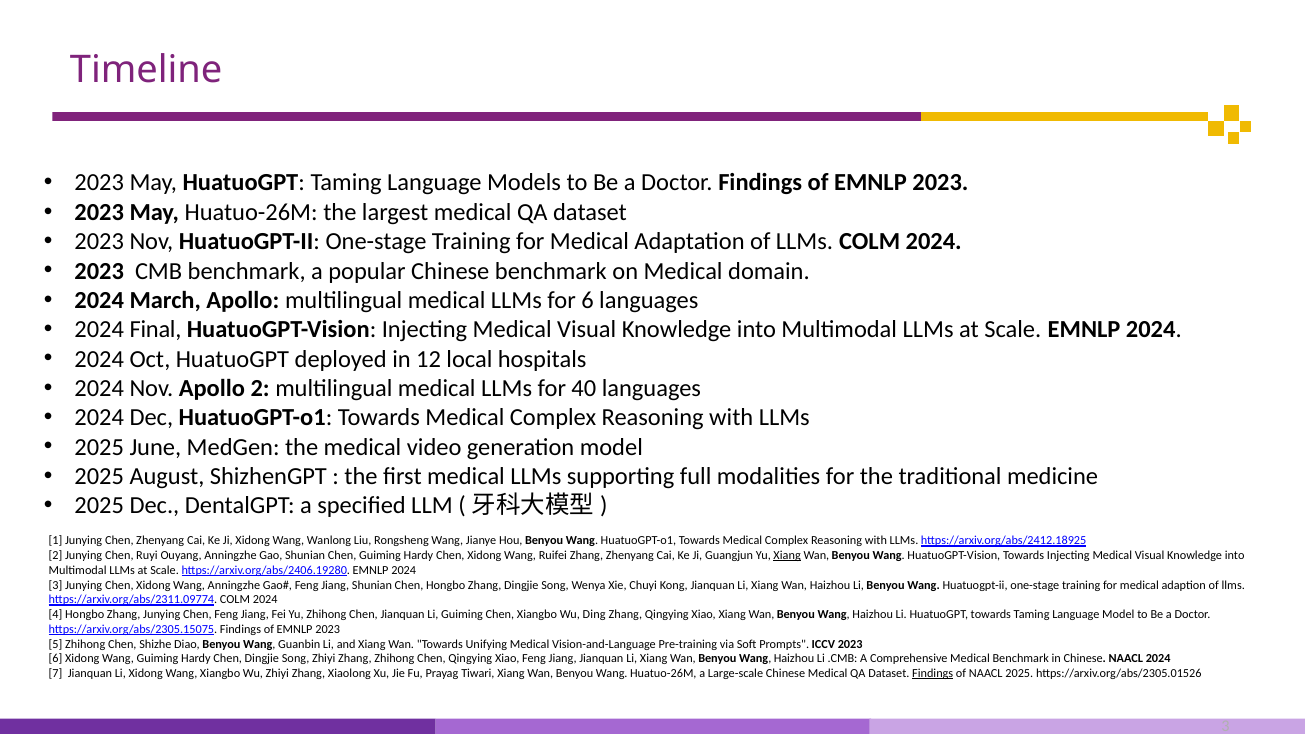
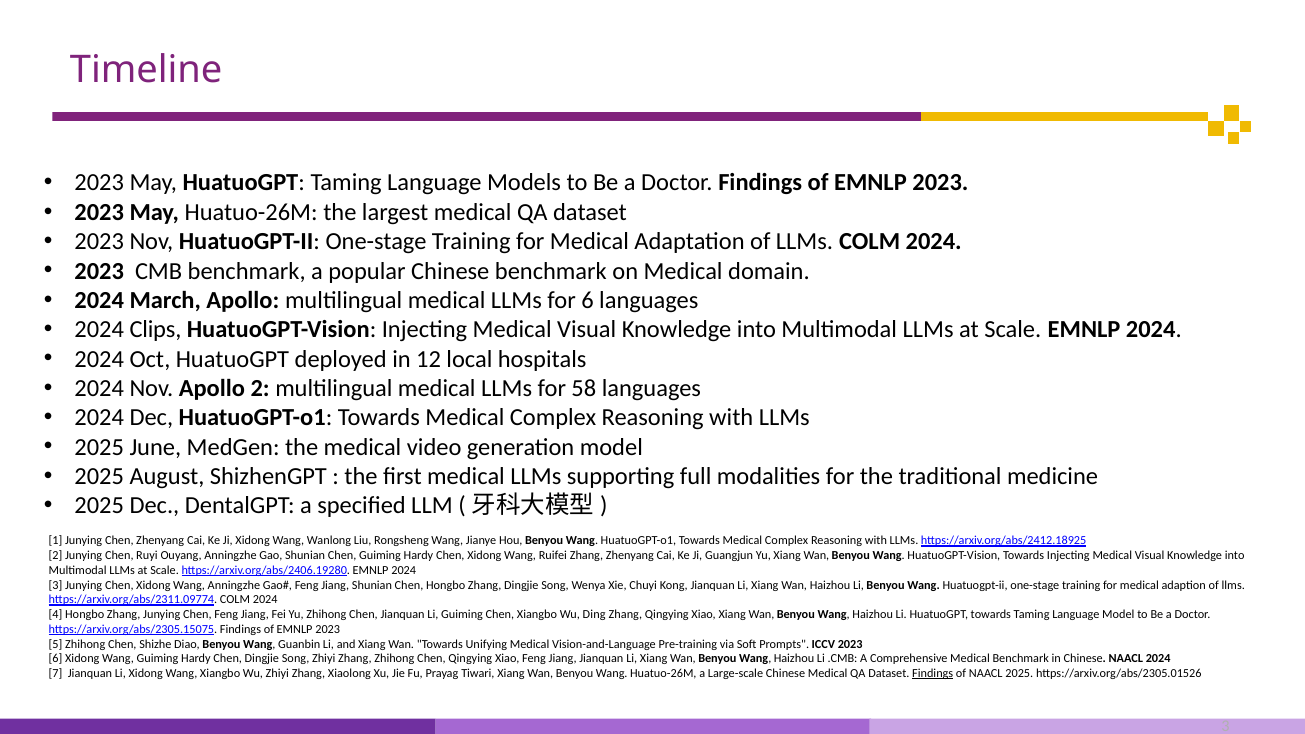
Final: Final -> Clips (155, 330)
40: 40 -> 58 (584, 388)
Xiang underline: present -> none (787, 555)
